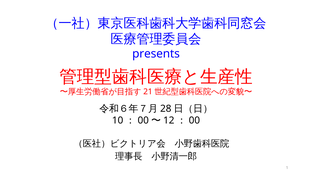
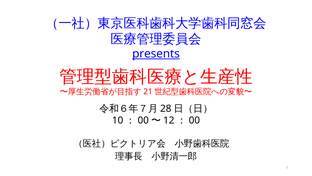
presents underline: none -> present (156, 54)
